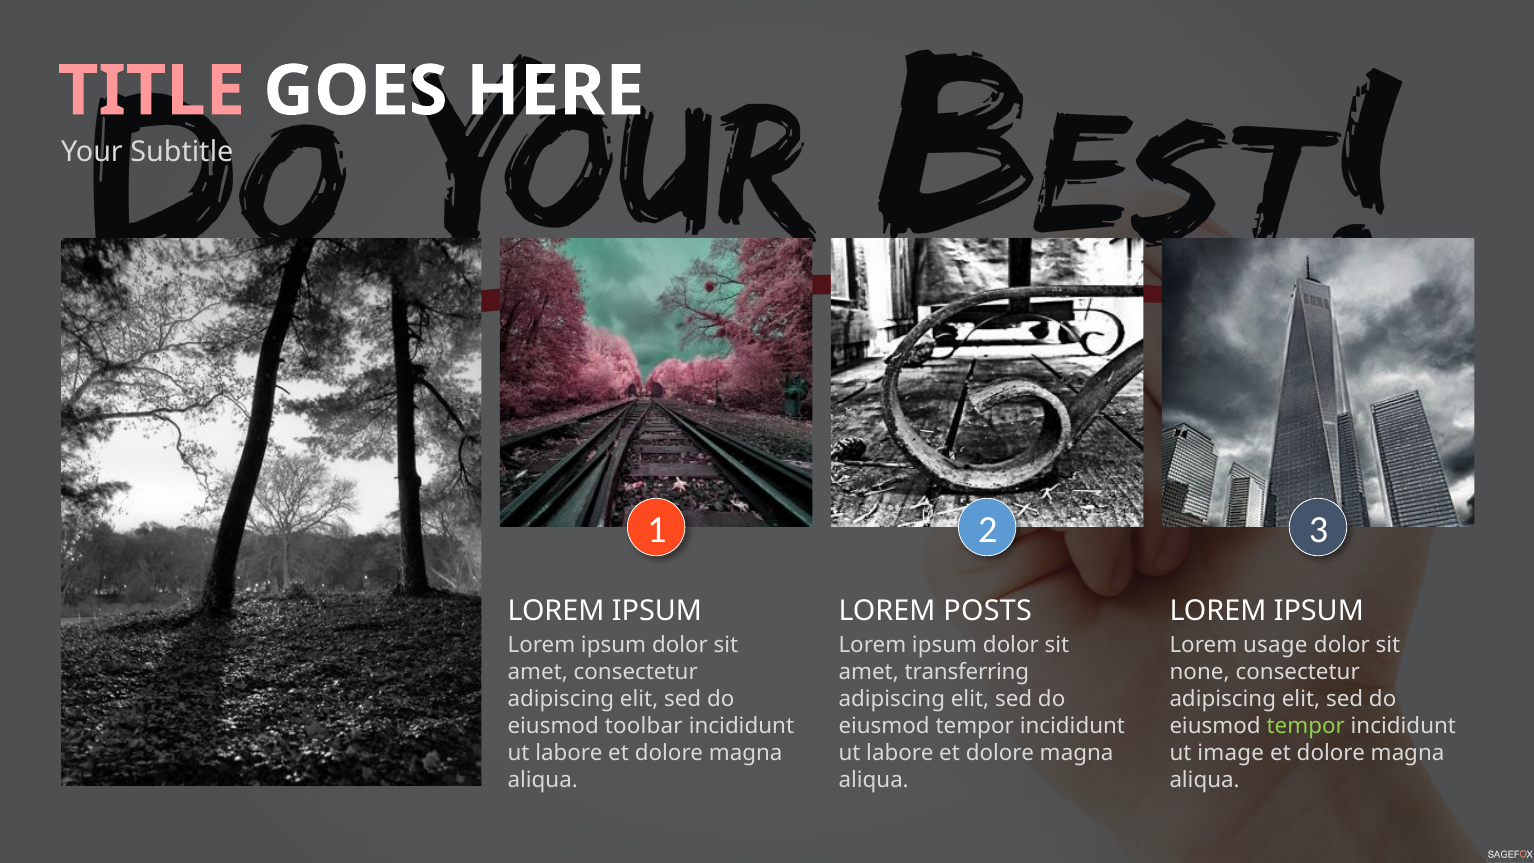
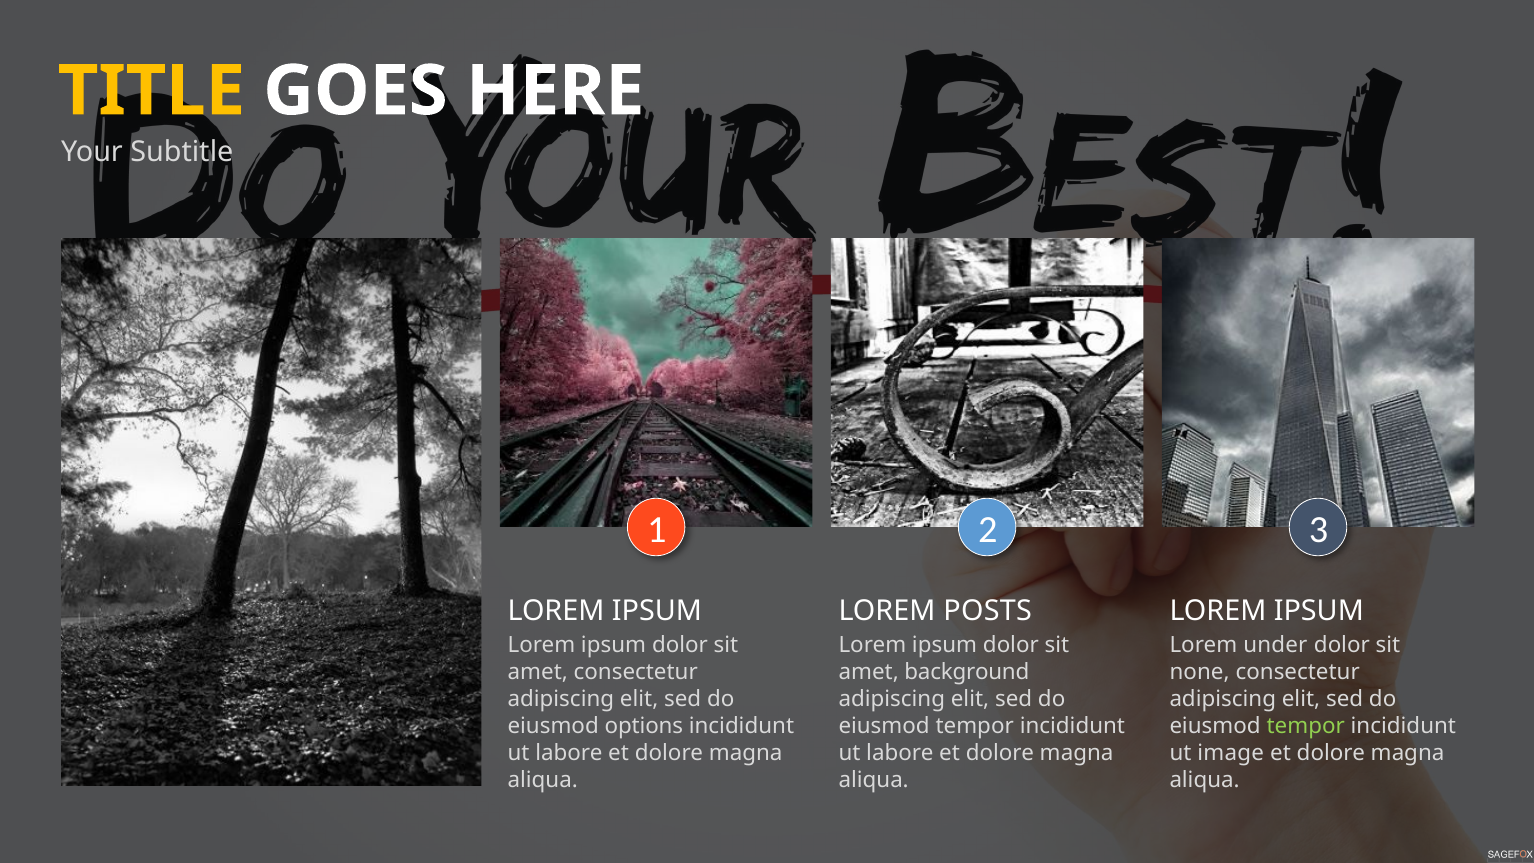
TITLE colour: pink -> yellow (151, 91)
usage: usage -> under (1275, 645)
transferring: transferring -> background (967, 672)
toolbar: toolbar -> options (644, 726)
